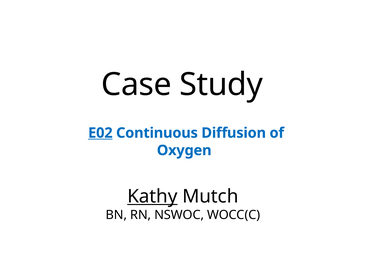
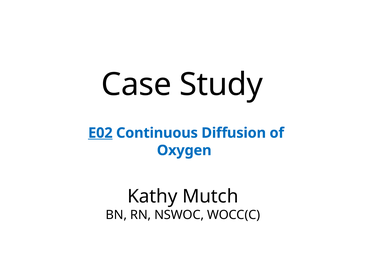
Kathy underline: present -> none (152, 196)
